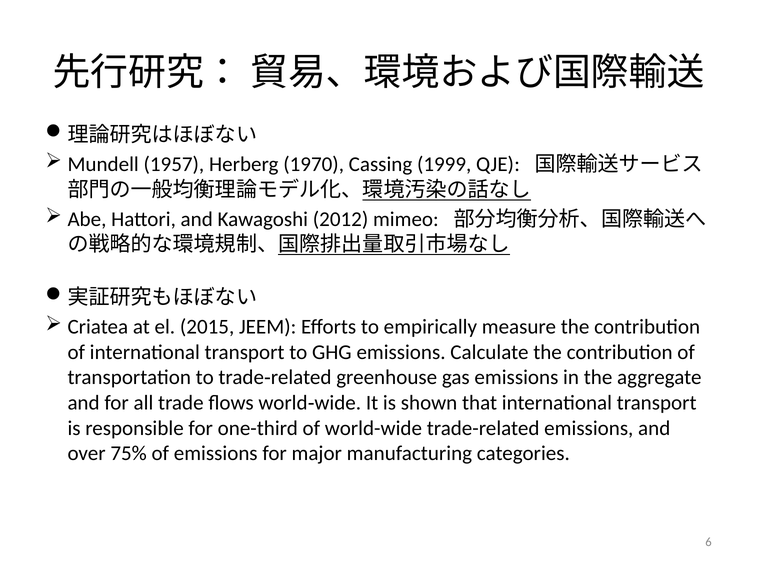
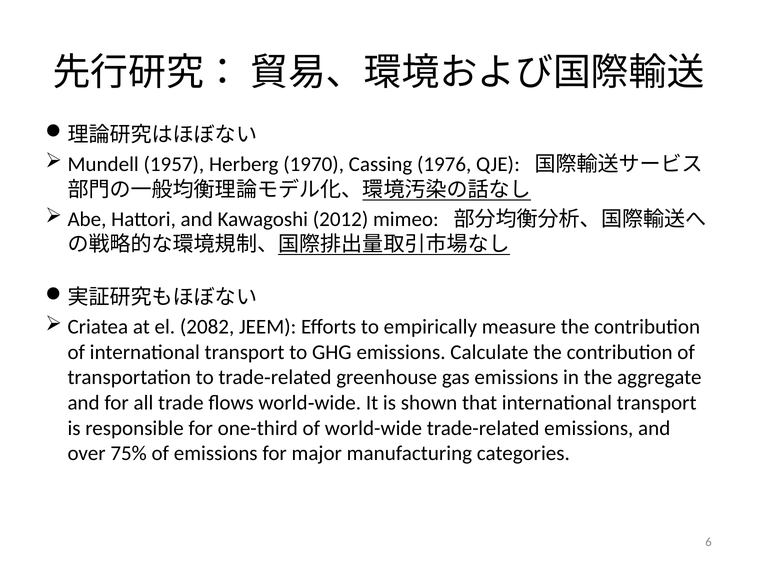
1999: 1999 -> 1976 (444, 164)
2015: 2015 -> 2082 (207, 327)
